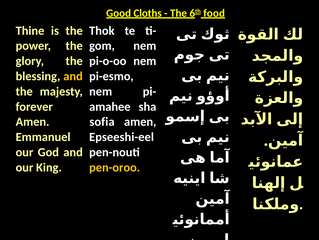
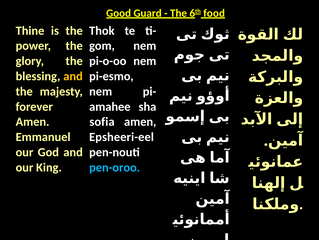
Cloths: Cloths -> Guard (148, 13)
Epseeshi-eel: Epseeshi-eel -> Epsheeri-eel (122, 137)
pen-oroo colour: yellow -> light blue (115, 167)
